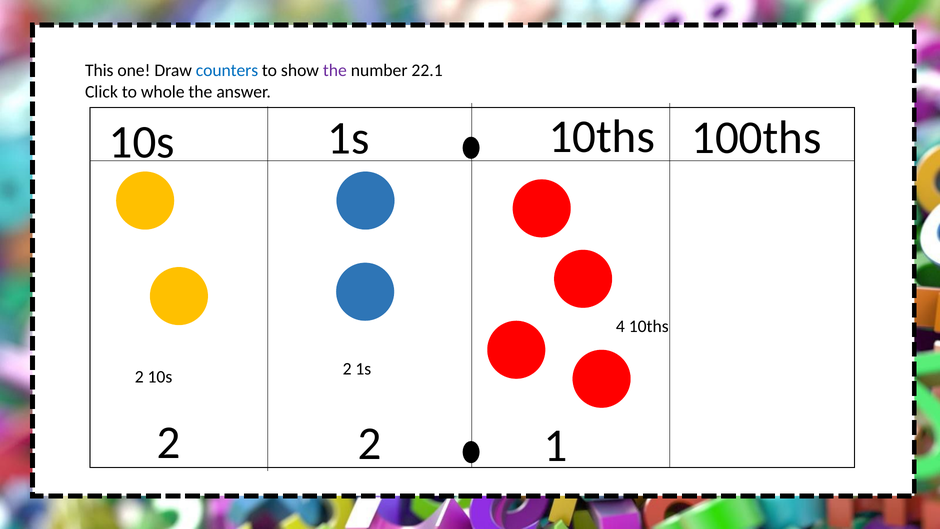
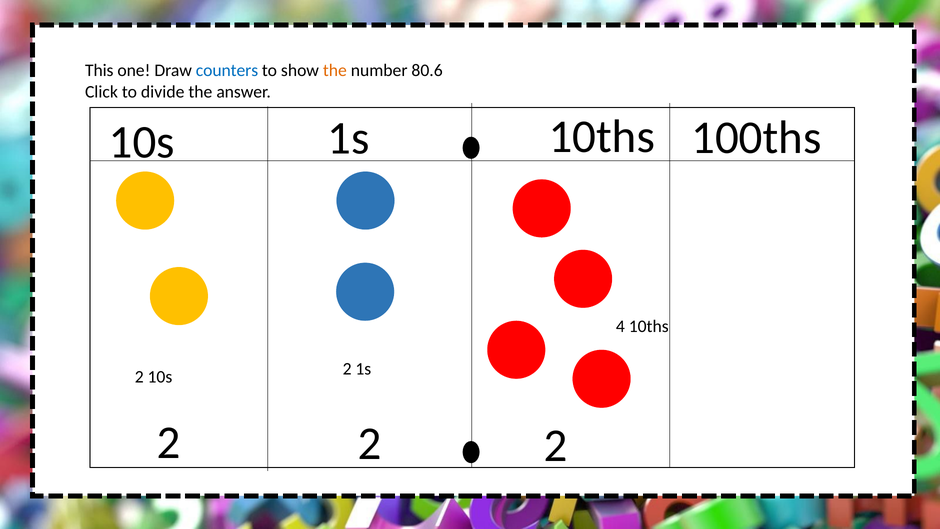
the colour: purple -> orange (335, 71)
22.1: 22.1 -> 80.6 (427, 71)
whole: whole -> divide (163, 92)
1: 1 -> 2 (556, 446)
